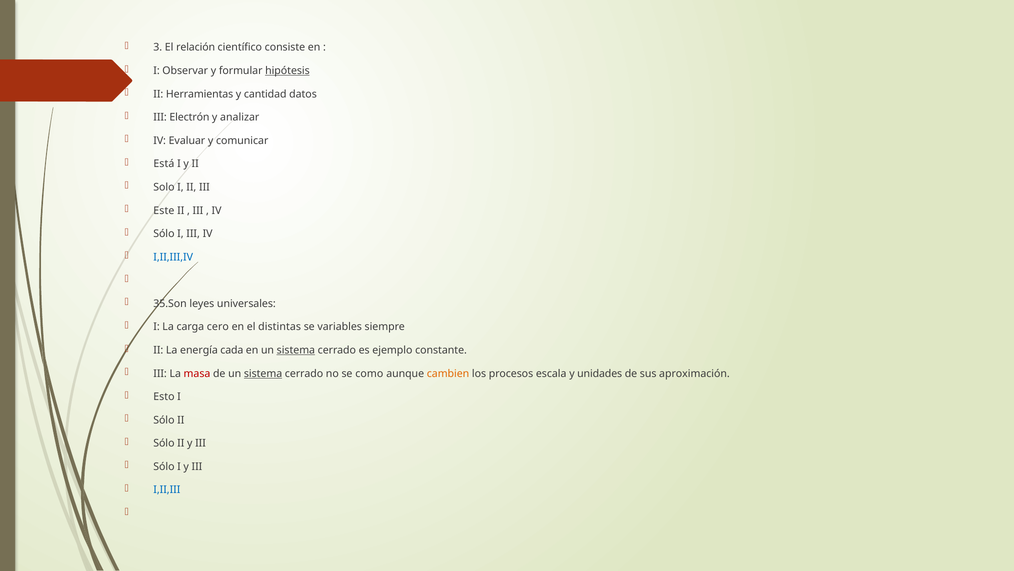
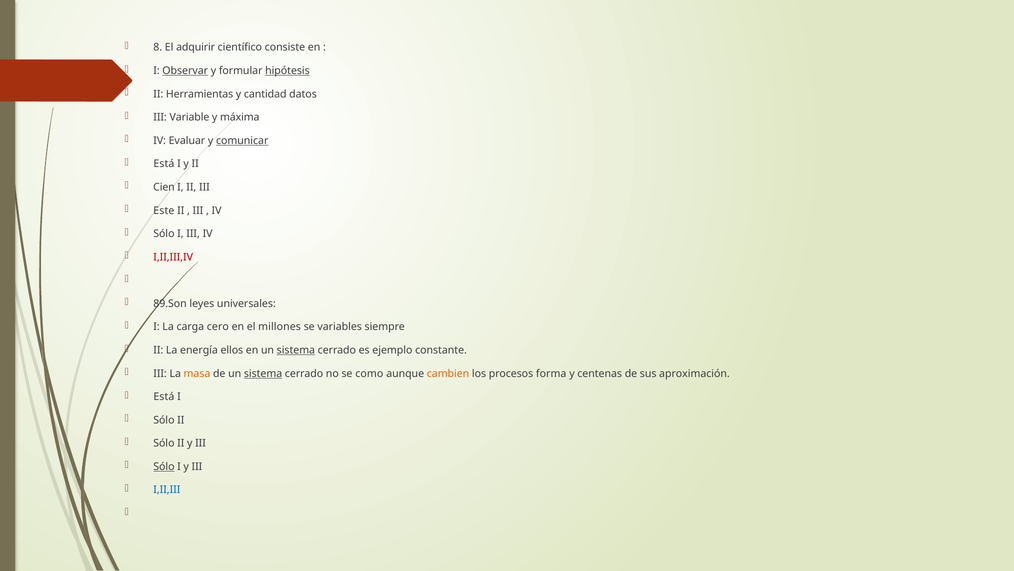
3: 3 -> 8 (158, 47)
relación: relación -> adquirir (196, 47)
Observar underline: none -> present (185, 71)
Electrón: Electrón -> Variable (189, 117)
analizar: analizar -> máxima (240, 117)
comunicar underline: none -> present (242, 140)
Solo: Solo -> Cien (164, 187)
I,II,III,IV colour: blue -> red (173, 257)
35.Son: 35.Son -> 89.Son (170, 303)
distintas: distintas -> millones (280, 327)
cada: cada -> ellos (232, 350)
masa colour: red -> orange (197, 373)
escala: escala -> forma (551, 373)
unidades: unidades -> centenas (600, 373)
Esto: Esto -> Está (164, 396)
Sólo underline: none -> present (164, 466)
